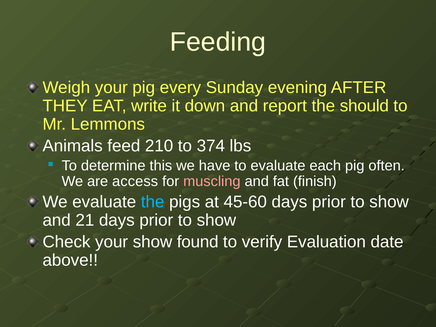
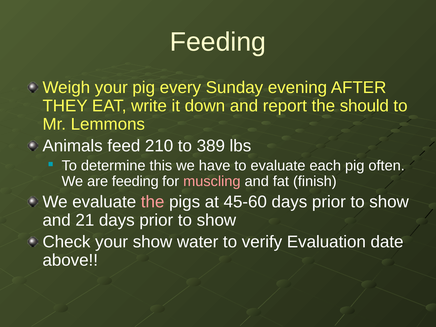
374: 374 -> 389 (211, 146)
are access: access -> feeding (135, 181)
the colour: light blue -> pink (153, 202)
found: found -> water (198, 242)
